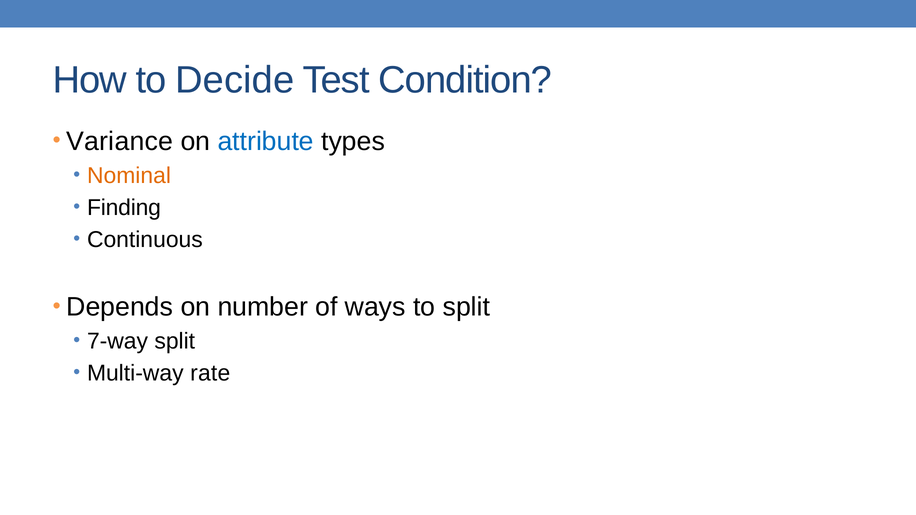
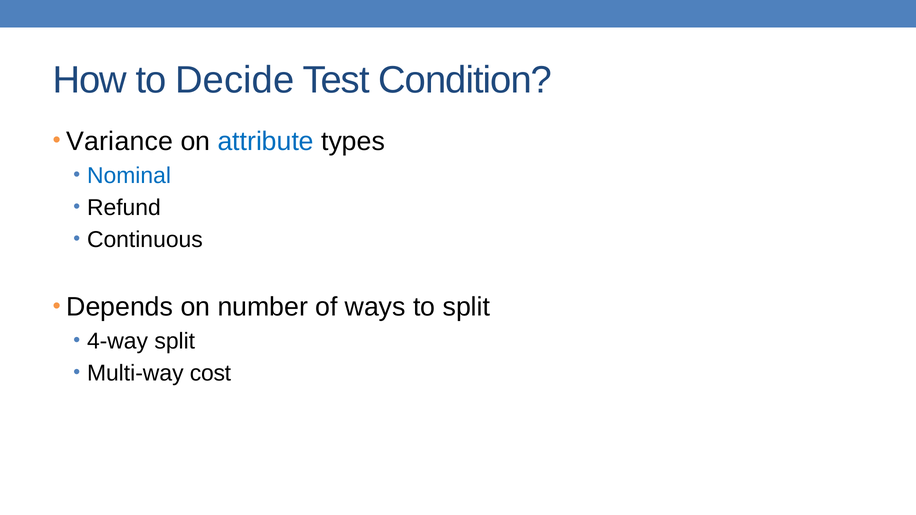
Nominal colour: orange -> blue (129, 176)
Finding: Finding -> Refund (124, 208)
7-way: 7-way -> 4-way (118, 341)
rate: rate -> cost (210, 373)
